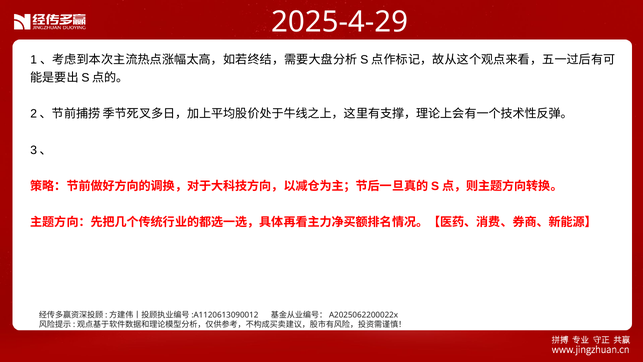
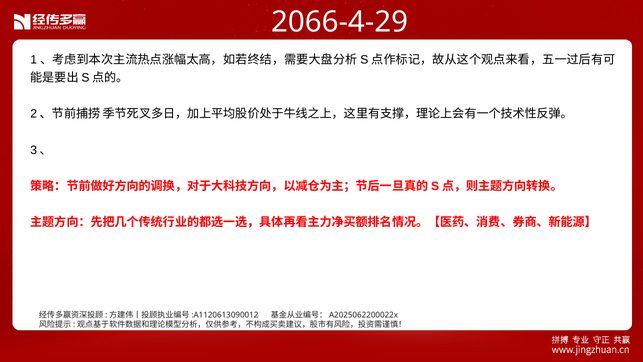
2025-4-29: 2025-4-29 -> 2066-4-29 (340, 22)
